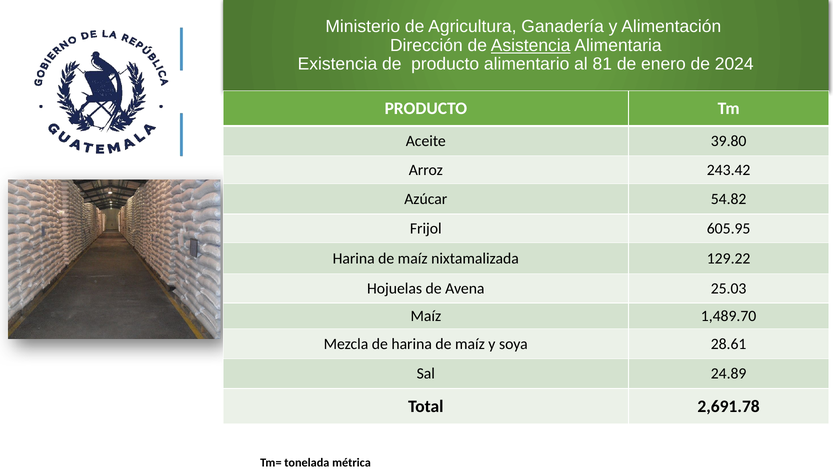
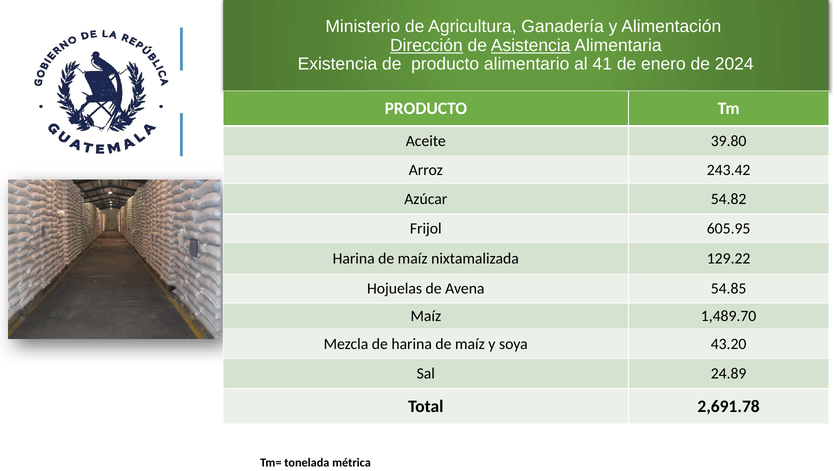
Dirección underline: none -> present (426, 45)
81: 81 -> 41 (602, 64)
25.03: 25.03 -> 54.85 (729, 288)
28.61: 28.61 -> 43.20 (729, 344)
